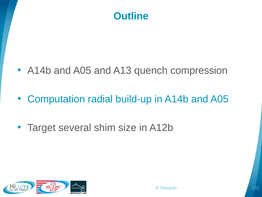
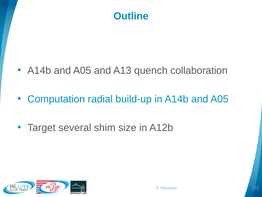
compression: compression -> collaboration (199, 70)
